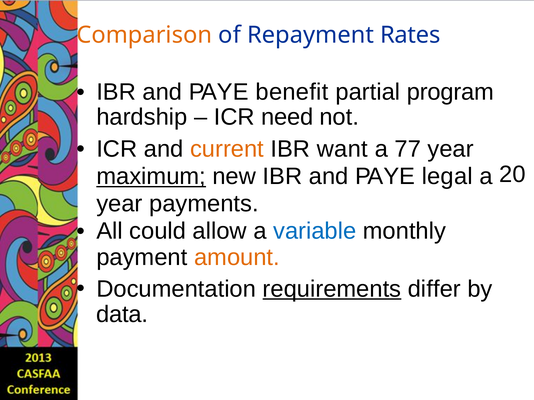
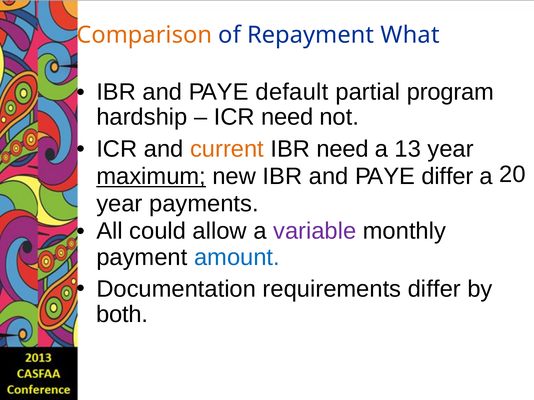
Rates: Rates -> What (410, 35)
benefit: benefit -> default (292, 92)
IBR want: want -> need (343, 149)
77: 77 -> 13 (408, 149)
PAYE legal: legal -> differ (447, 177)
variable colour: blue -> purple (315, 231)
amount colour: orange -> blue (237, 258)
requirements underline: present -> none (332, 289)
data: data -> both (122, 315)
